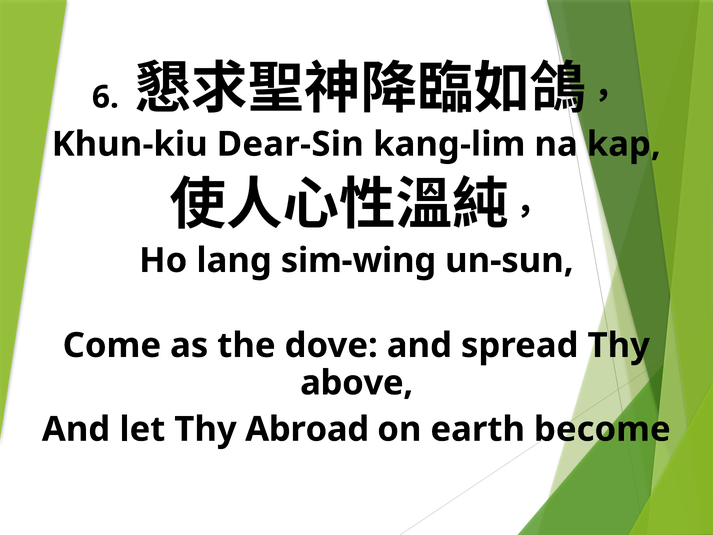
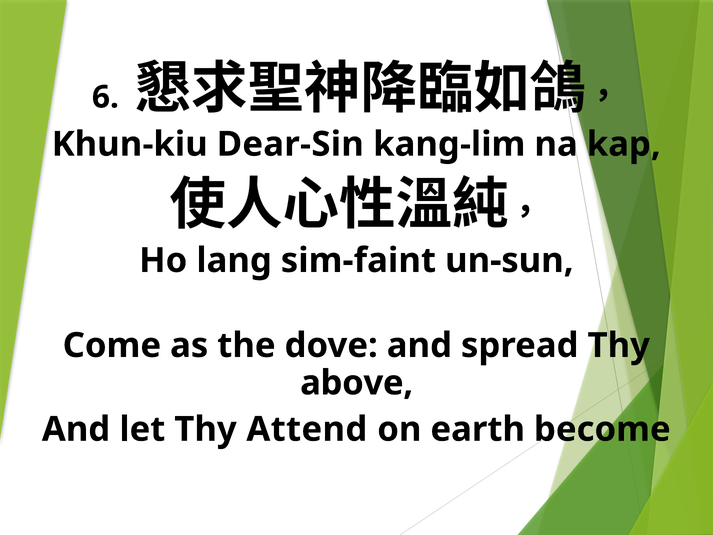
sim-wing: sim-wing -> sim-faint (358, 260)
Abroad: Abroad -> Attend (307, 429)
